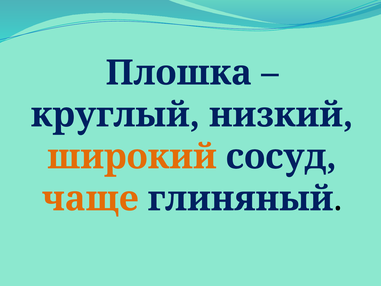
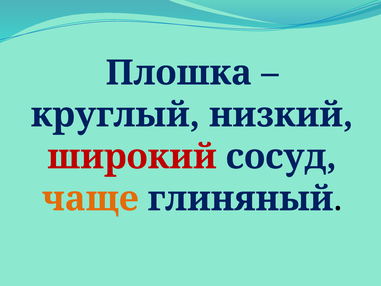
широкий colour: orange -> red (132, 157)
